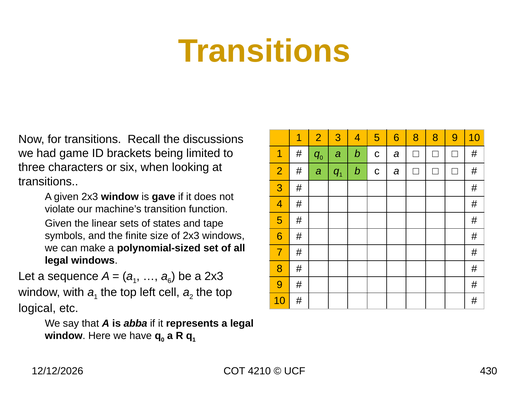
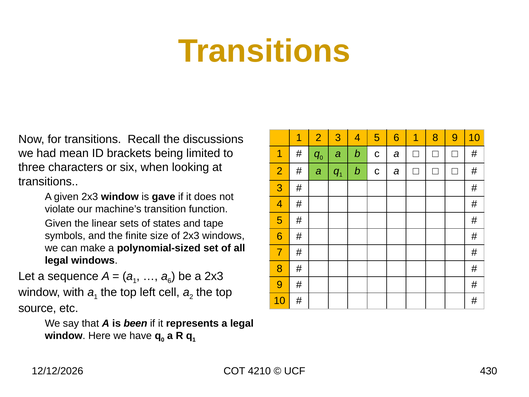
6 8: 8 -> 1 (416, 138)
game: game -> mean (74, 153)
logical: logical -> source (37, 308)
abba: abba -> been (135, 323)
